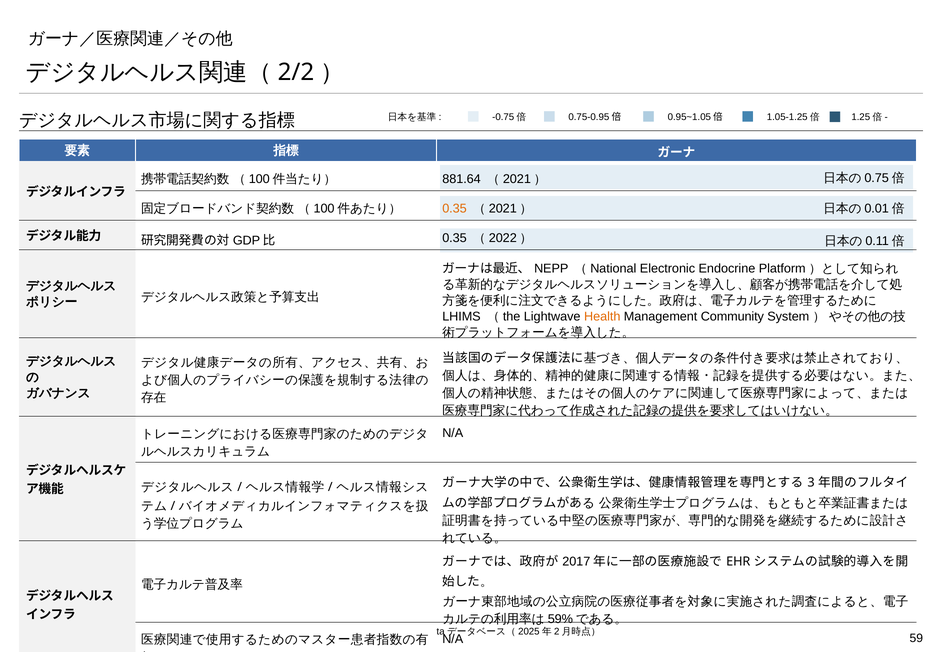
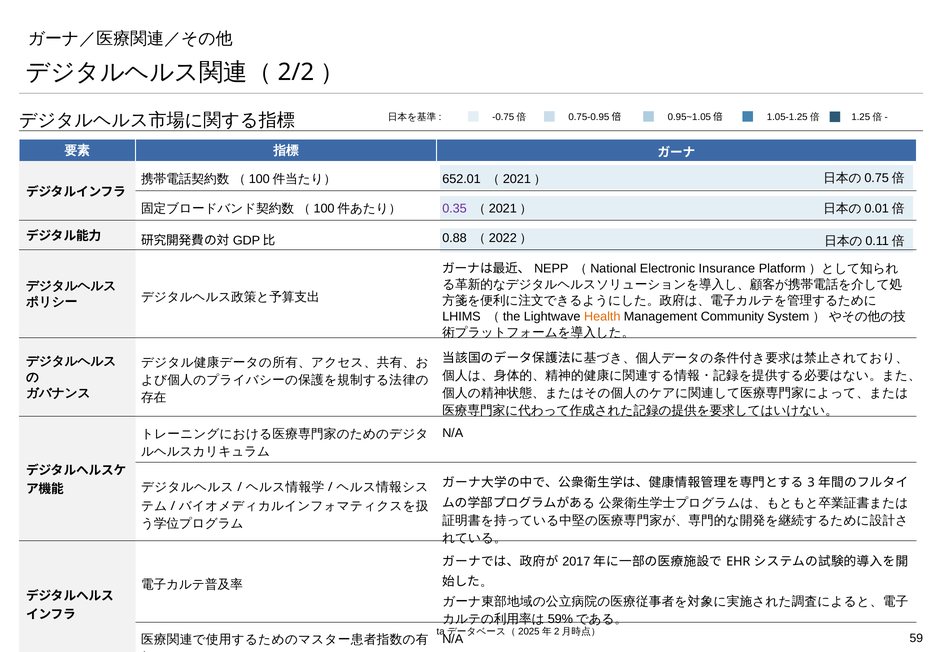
881.64: 881.64 -> 652.01 (462, 179)
0.35 colour: orange -> purple (454, 209)
0.35: 0.35 -> 0.88 (454, 238)
Endocrine: Endocrine -> Insurance (727, 269)
